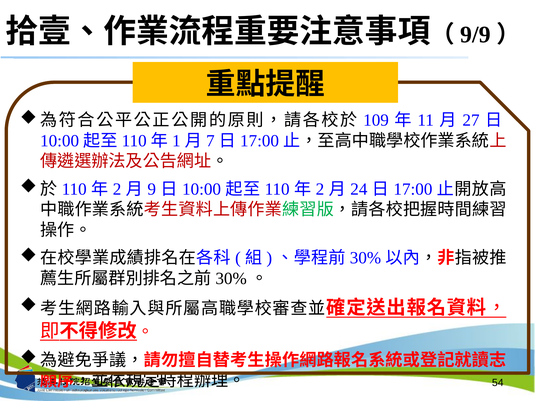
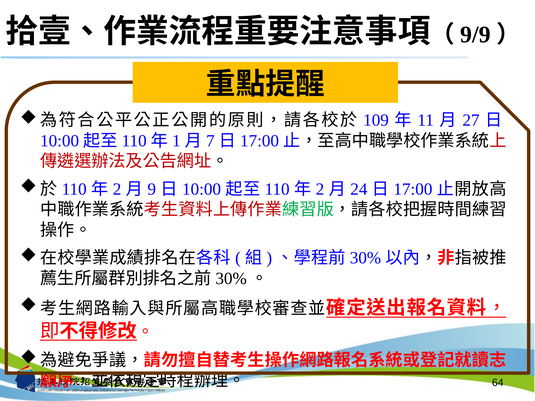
54: 54 -> 64 (498, 383)
